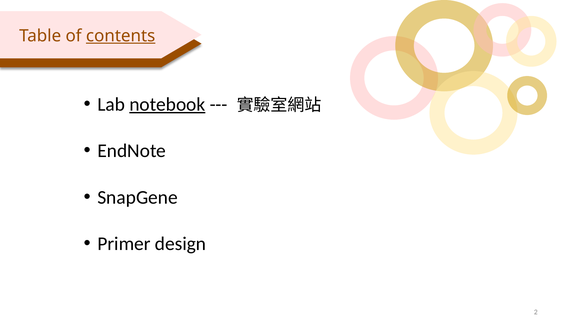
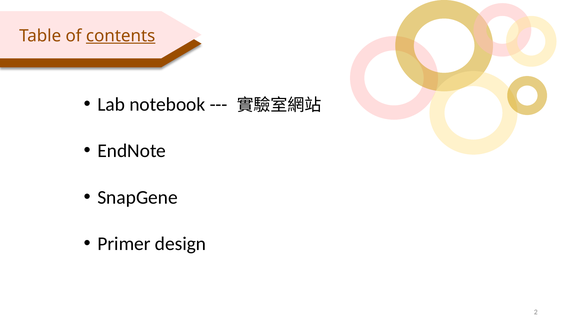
notebook underline: present -> none (167, 104)
